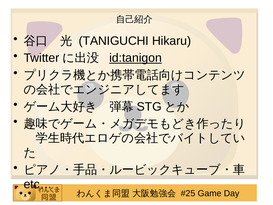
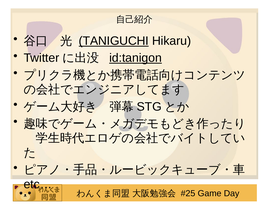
TANIGUCHI underline: none -> present (114, 41)
